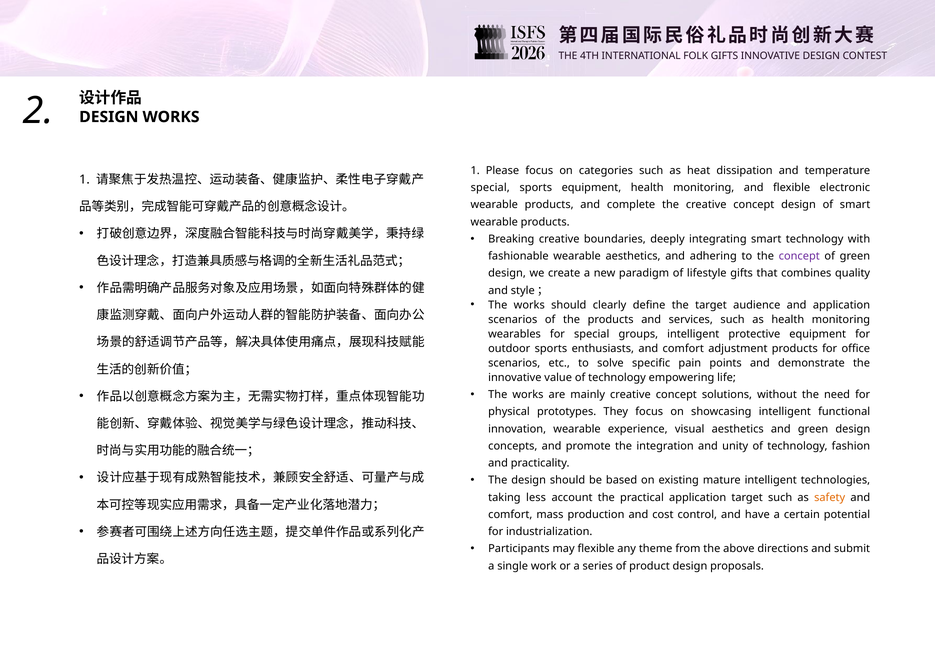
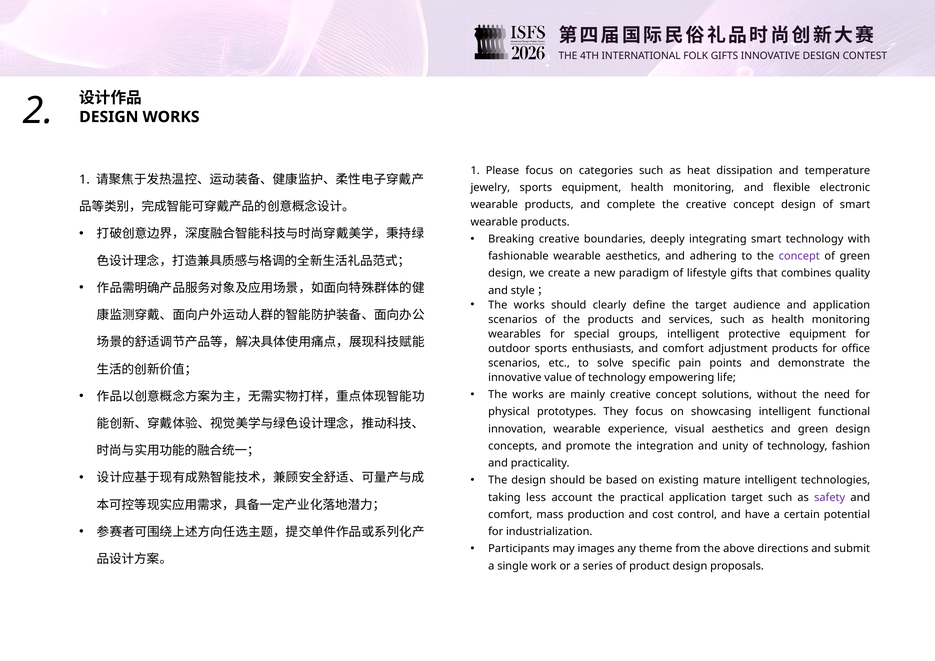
special: special -> jewelry (490, 188)
safety colour: orange -> purple (830, 498)
may flexible: flexible -> images (596, 549)
